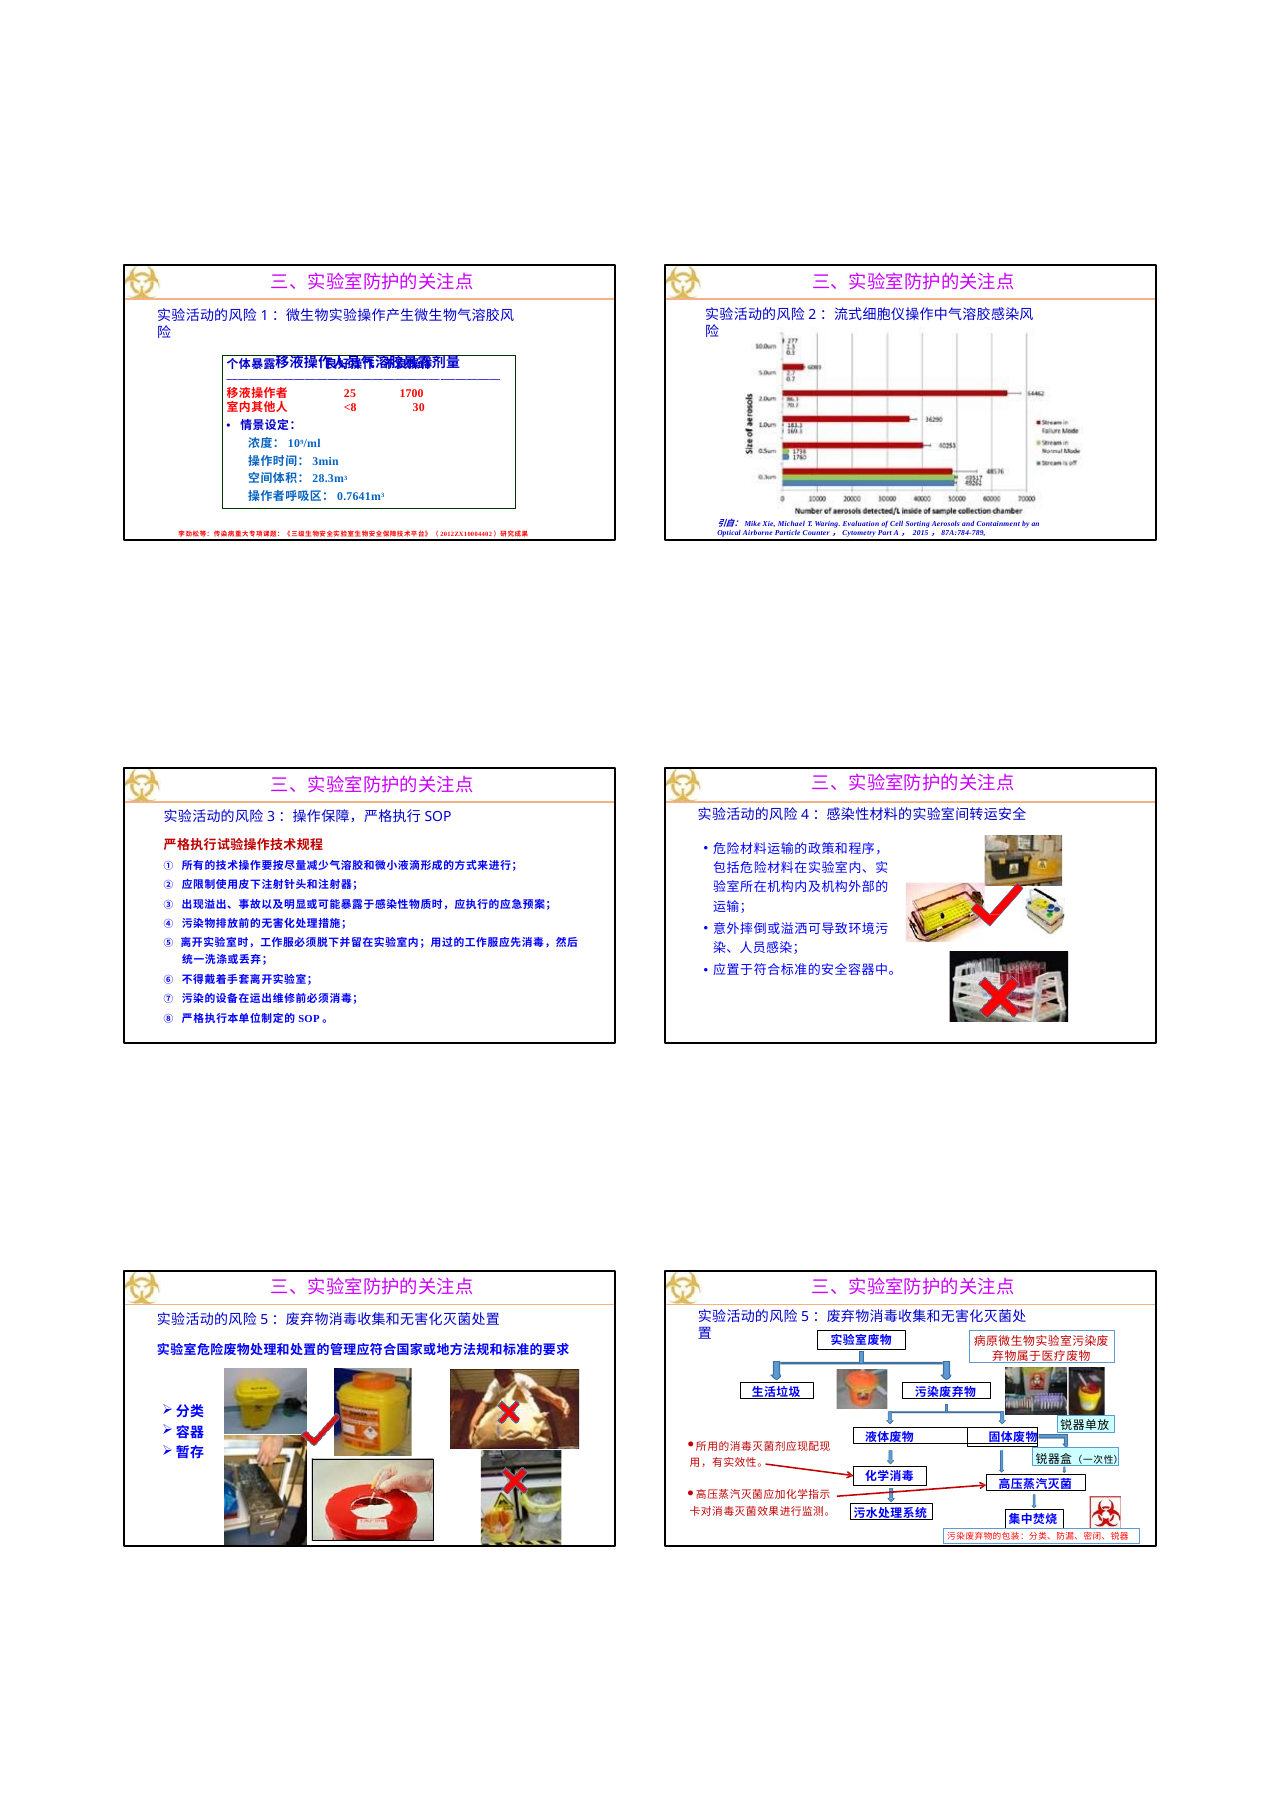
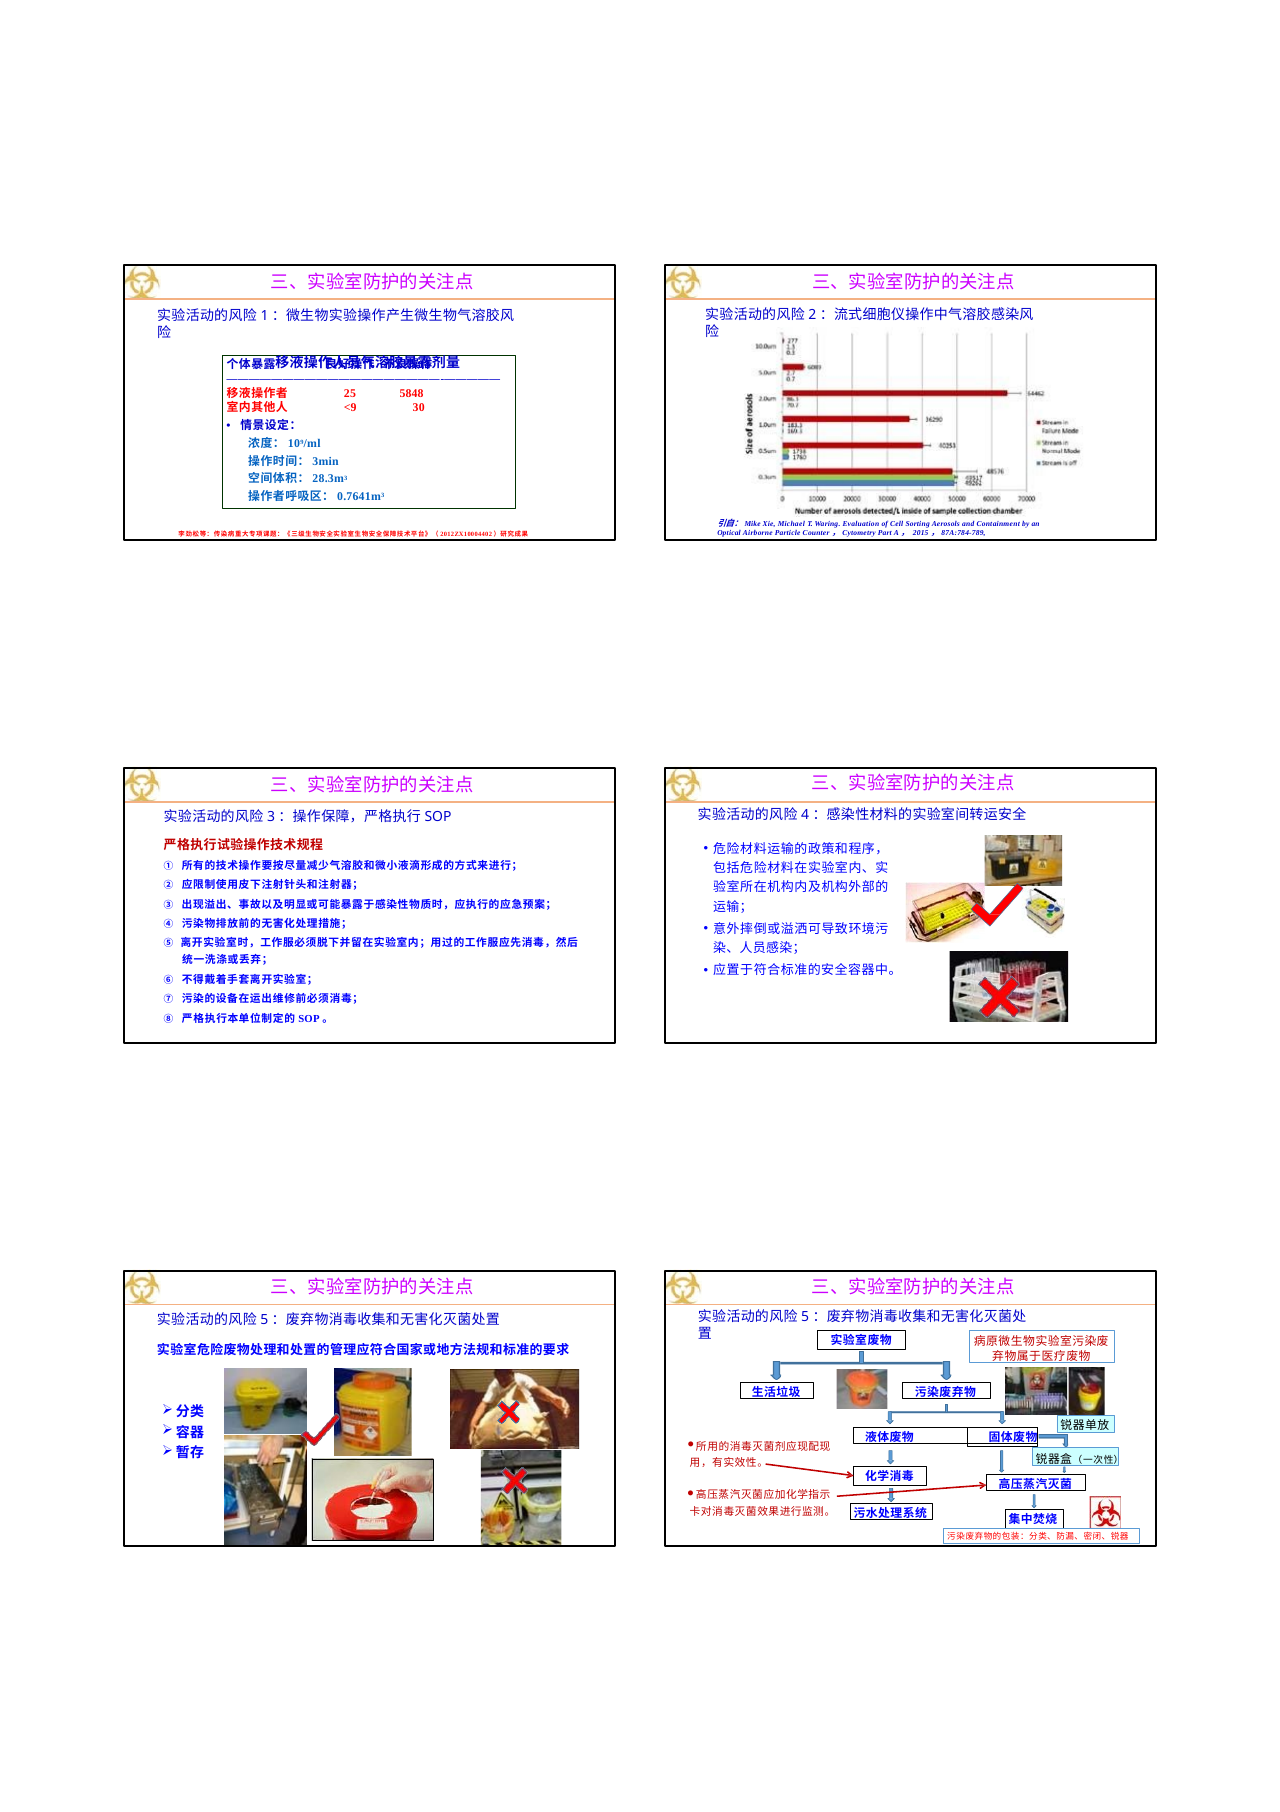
1700: 1700 -> 5848 (412, 393)
<8: <8 -> <9 (350, 408)
